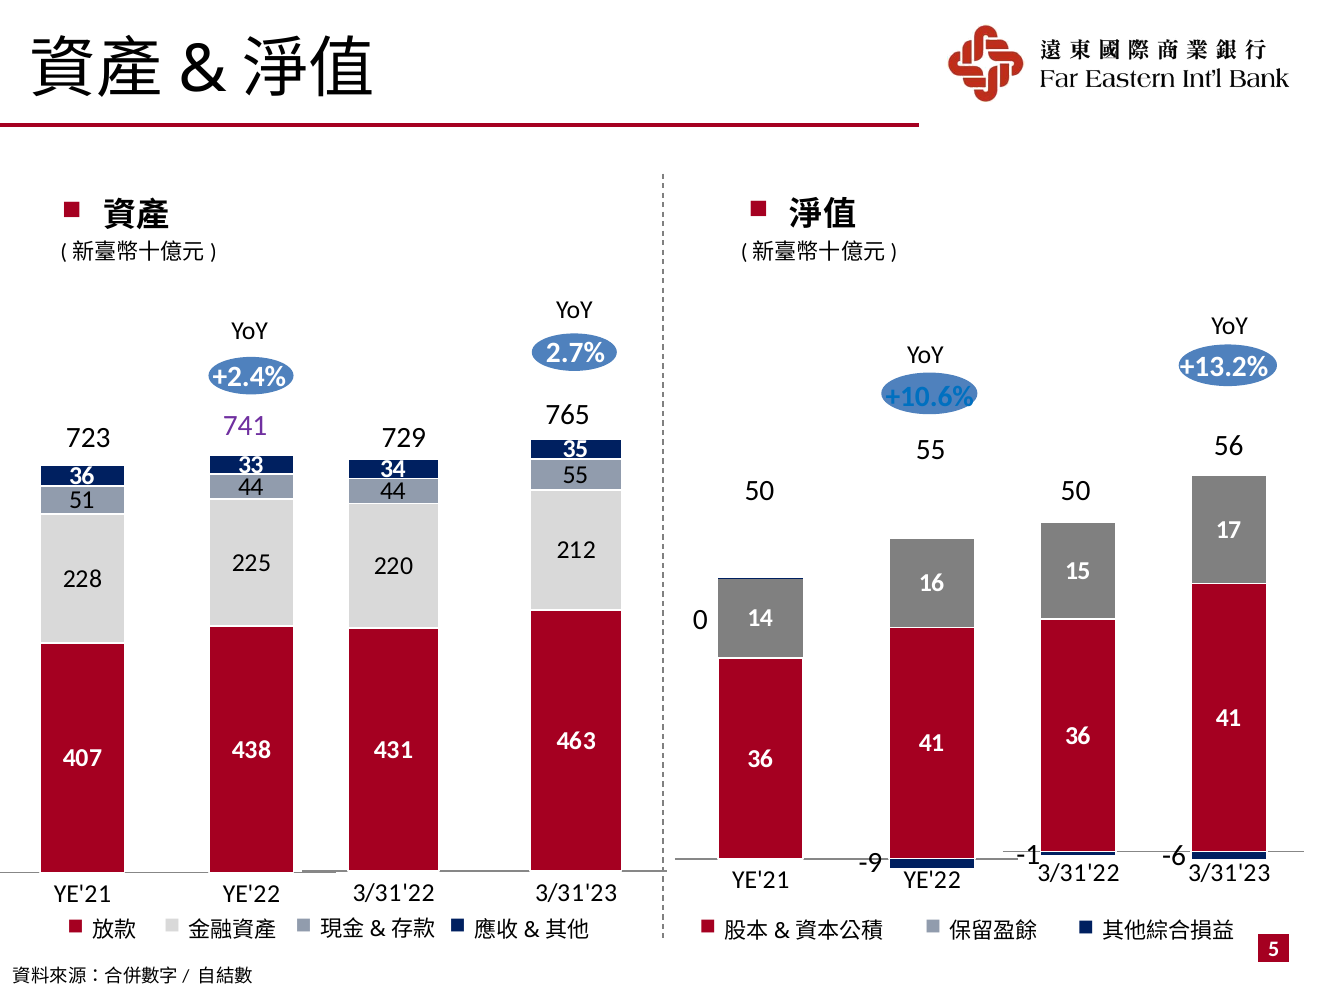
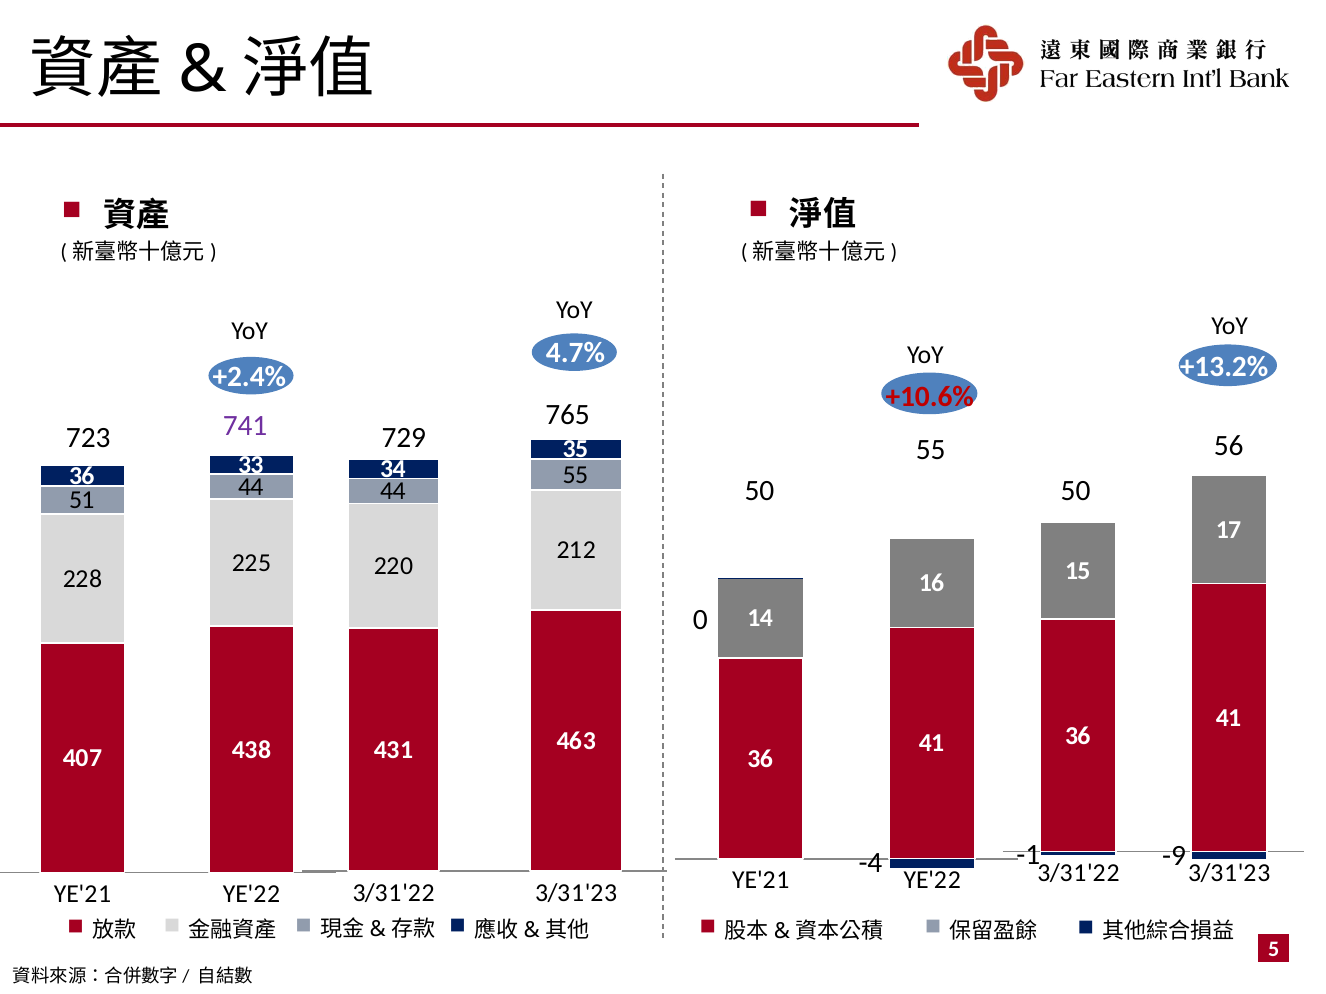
2.7%: 2.7% -> 4.7% (575, 353)
+10.6% colour: blue -> red (930, 396)
-9: -9 -> -4 (870, 863)
-6: -6 -> -9 (1174, 856)
